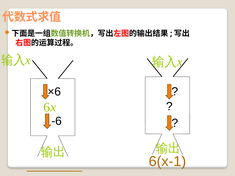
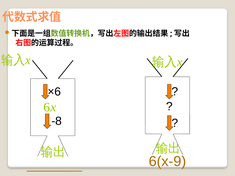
-6: -6 -> -8 (57, 121)
6(x-1: 6(x-1 -> 6(x-9 (167, 162)
